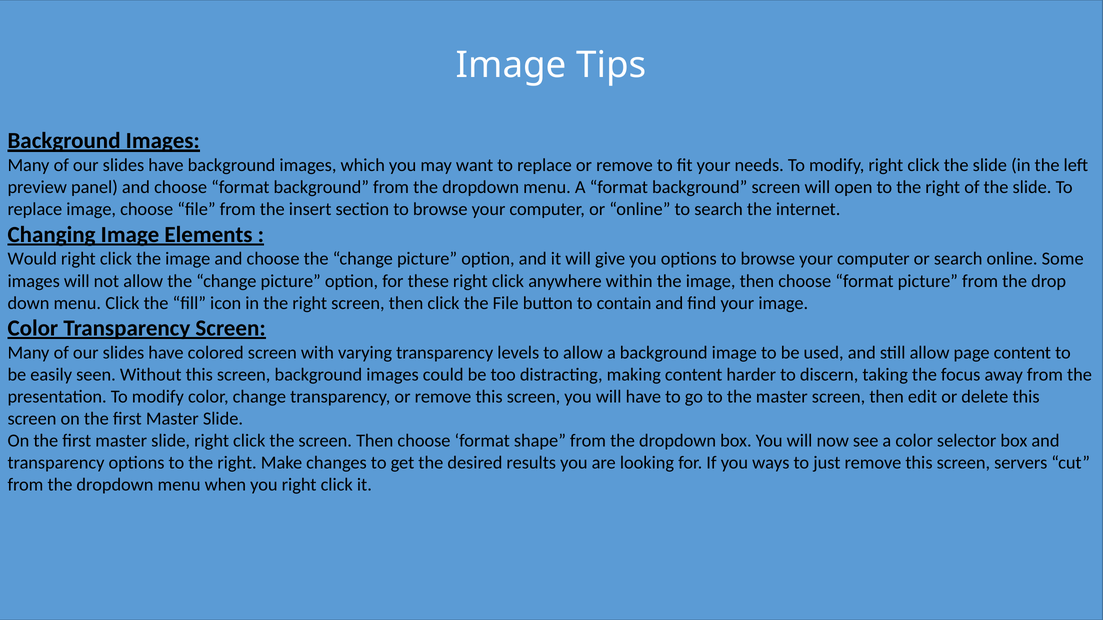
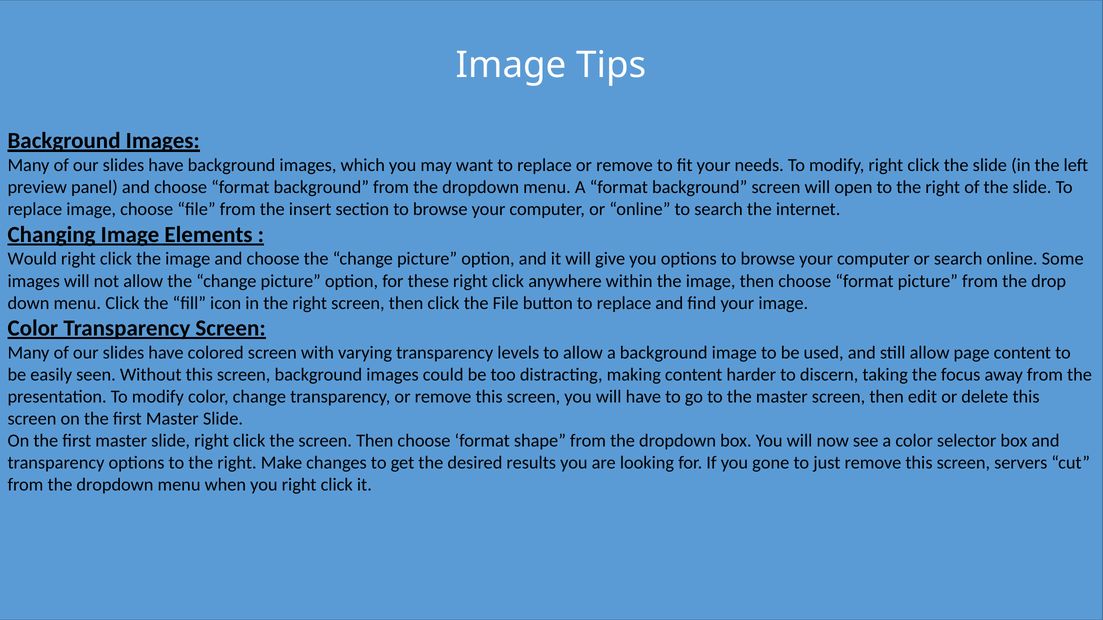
button to contain: contain -> replace (624, 303)
ways: ways -> gone (771, 463)
